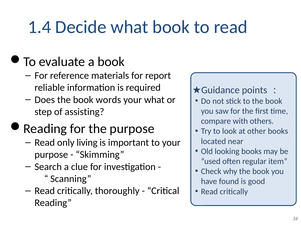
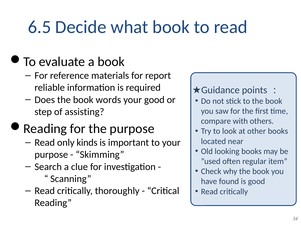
1.4: 1.4 -> 6.5 (39, 27)
your what: what -> good (154, 100)
living: living -> kinds (87, 142)
